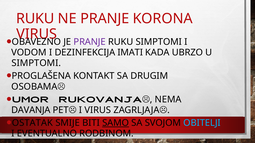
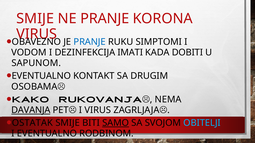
RUKU: RUKU -> SMIJE (35, 19)
PRANJE colour: purple -> blue (90, 42)
UBRZO: UBRZO -> DOBITI (187, 53)
SIMPTOMI: SIMPTOMI -> SAPUNOM (36, 63)
PROGLAŠENA: PROGLAŠENA -> EVENTUALNO (41, 76)
UMOR: UMOR -> KAKO (30, 100)
DAVANJA underline: none -> present (31, 110)
